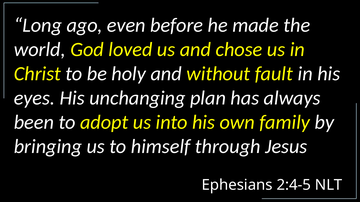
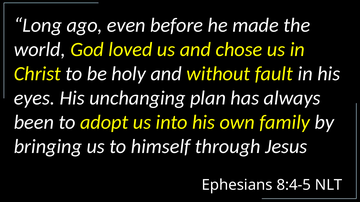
2:4-5: 2:4-5 -> 8:4-5 (294, 185)
